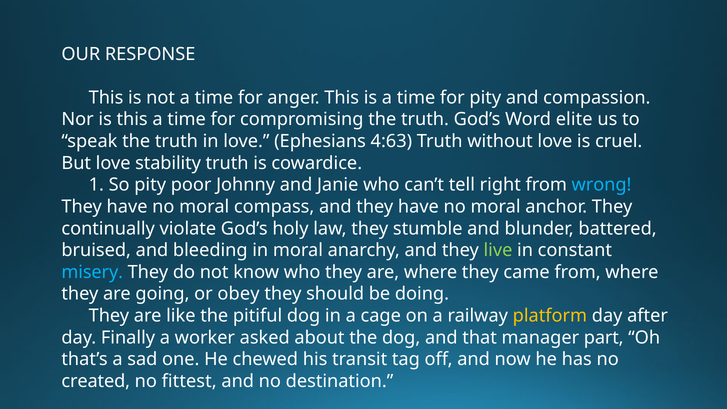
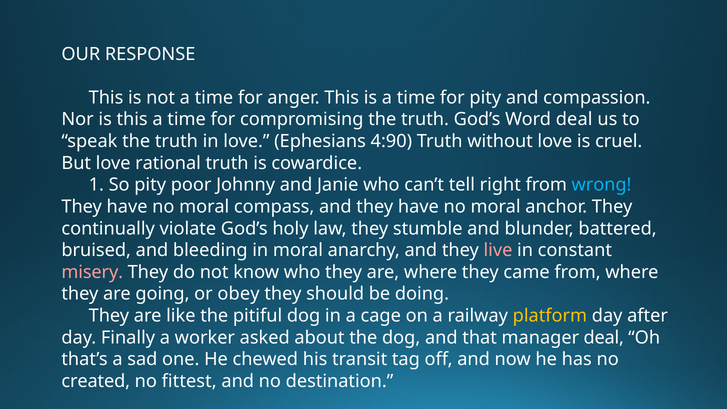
Word elite: elite -> deal (574, 119)
4:63: 4:63 -> 4:90 (391, 141)
stability: stability -> rational (168, 163)
live colour: light green -> pink (498, 250)
misery colour: light blue -> pink (92, 272)
manager part: part -> deal (604, 338)
